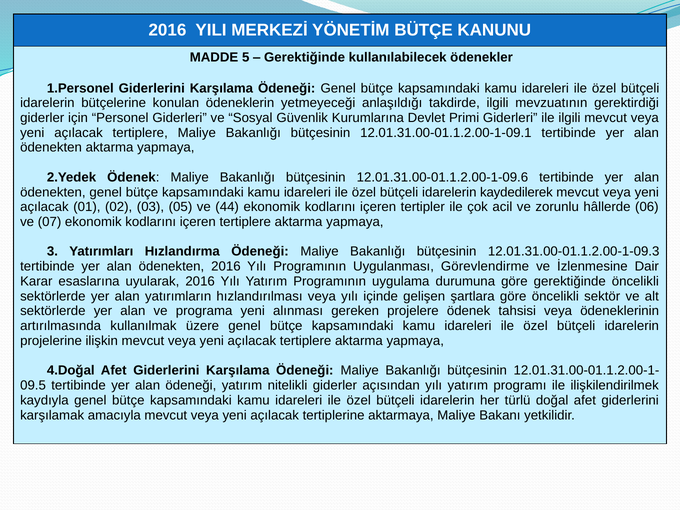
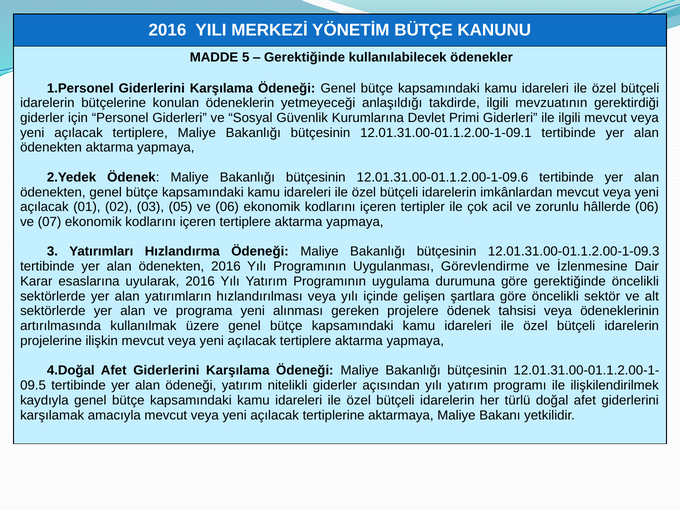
kaydedilerek: kaydedilerek -> imkânlardan (516, 192)
ve 44: 44 -> 06 (227, 207)
